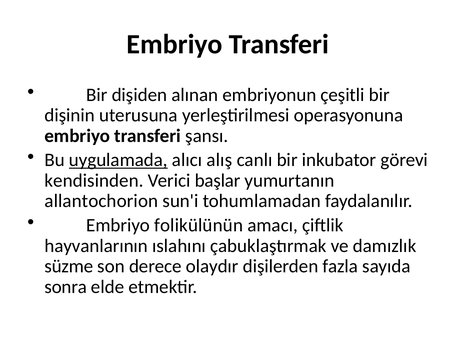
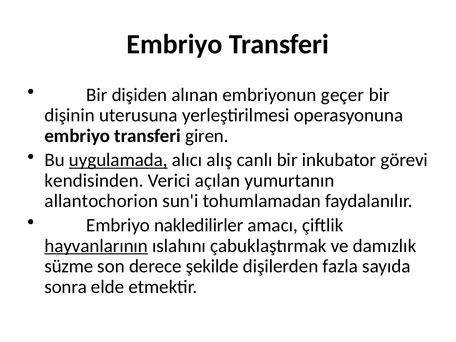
çeşitli: çeşitli -> geçer (342, 95)
şansı: şansı -> giren (207, 136)
başlar: başlar -> açılan (218, 181)
folikülünün: folikülünün -> nakledilirler (199, 225)
hayvanlarının underline: none -> present (96, 246)
olaydır: olaydır -> şekilde (212, 266)
